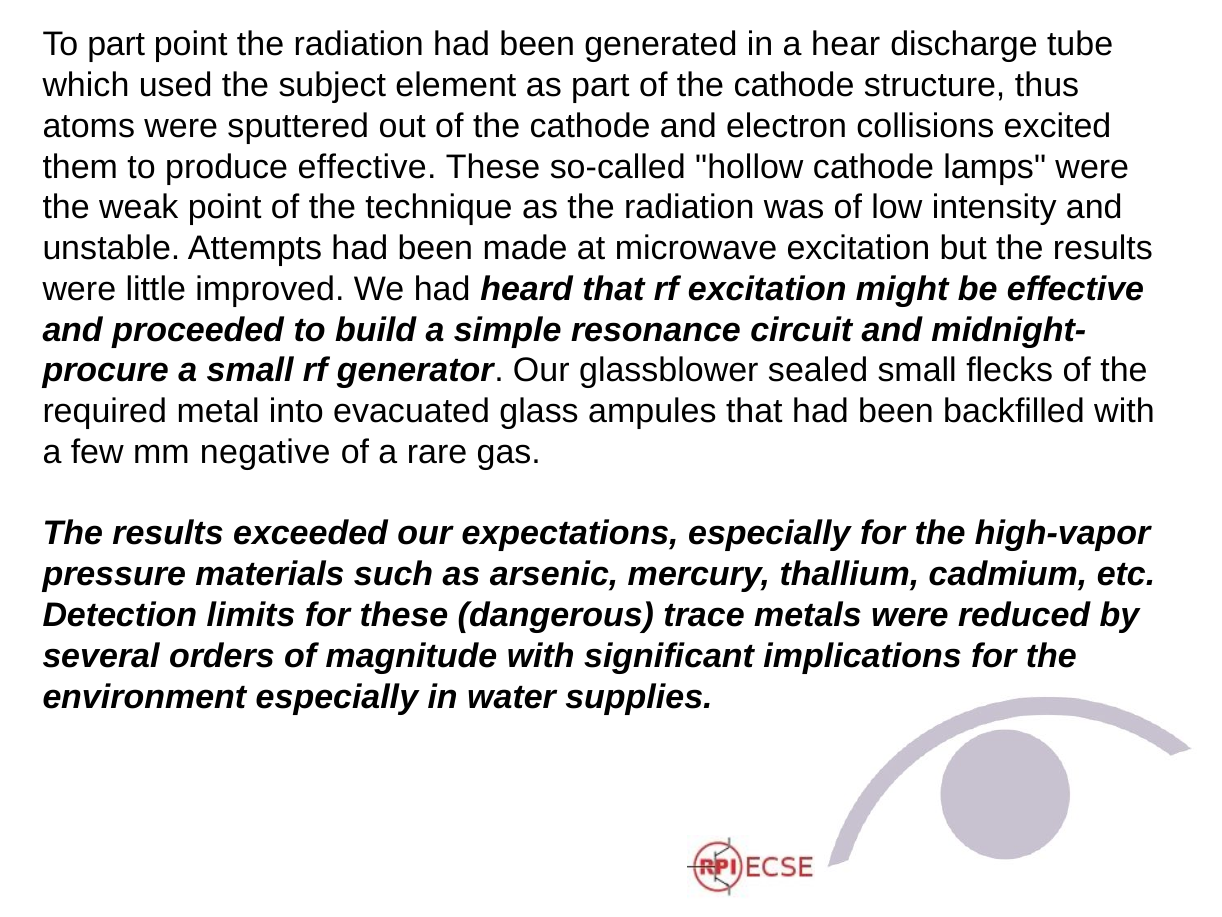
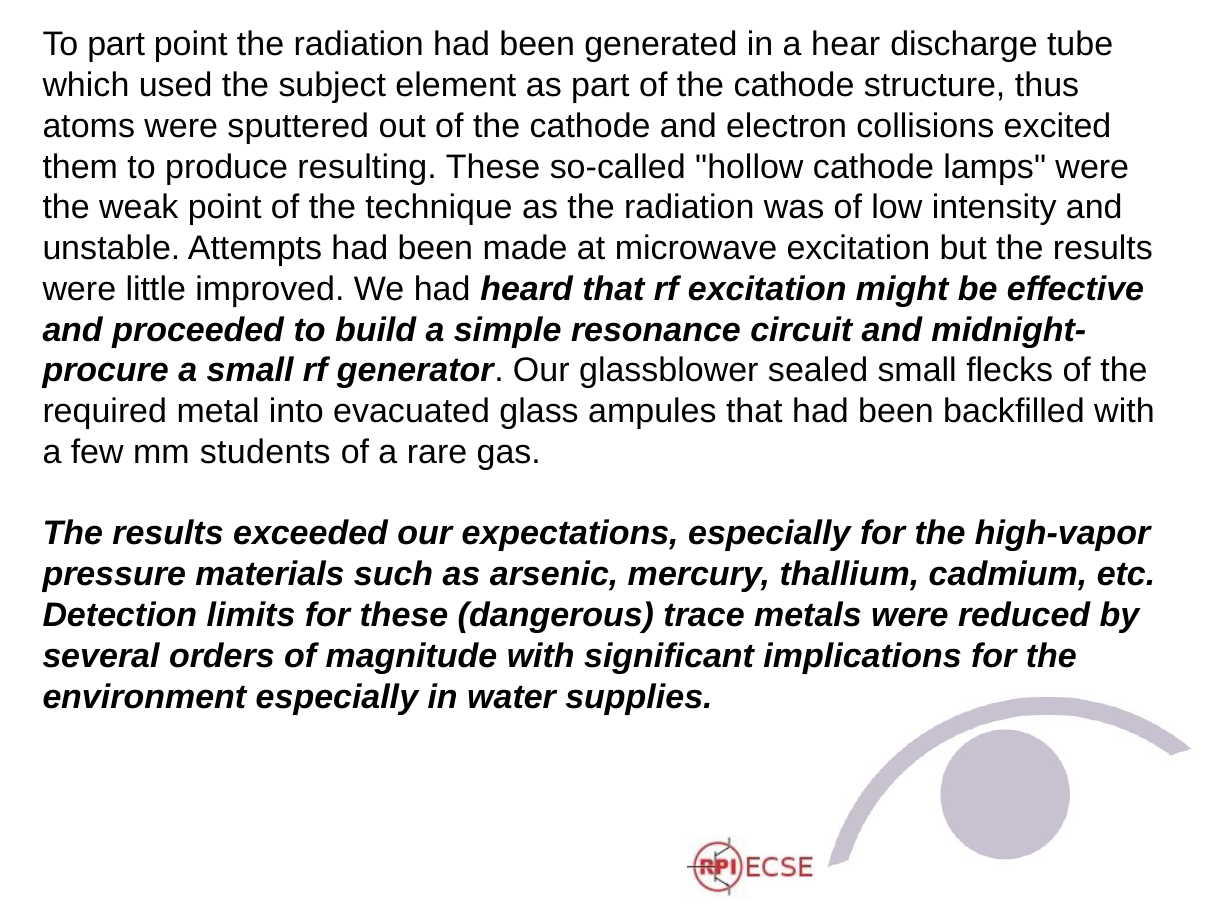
produce effective: effective -> resulting (367, 167)
negative: negative -> students (265, 452)
